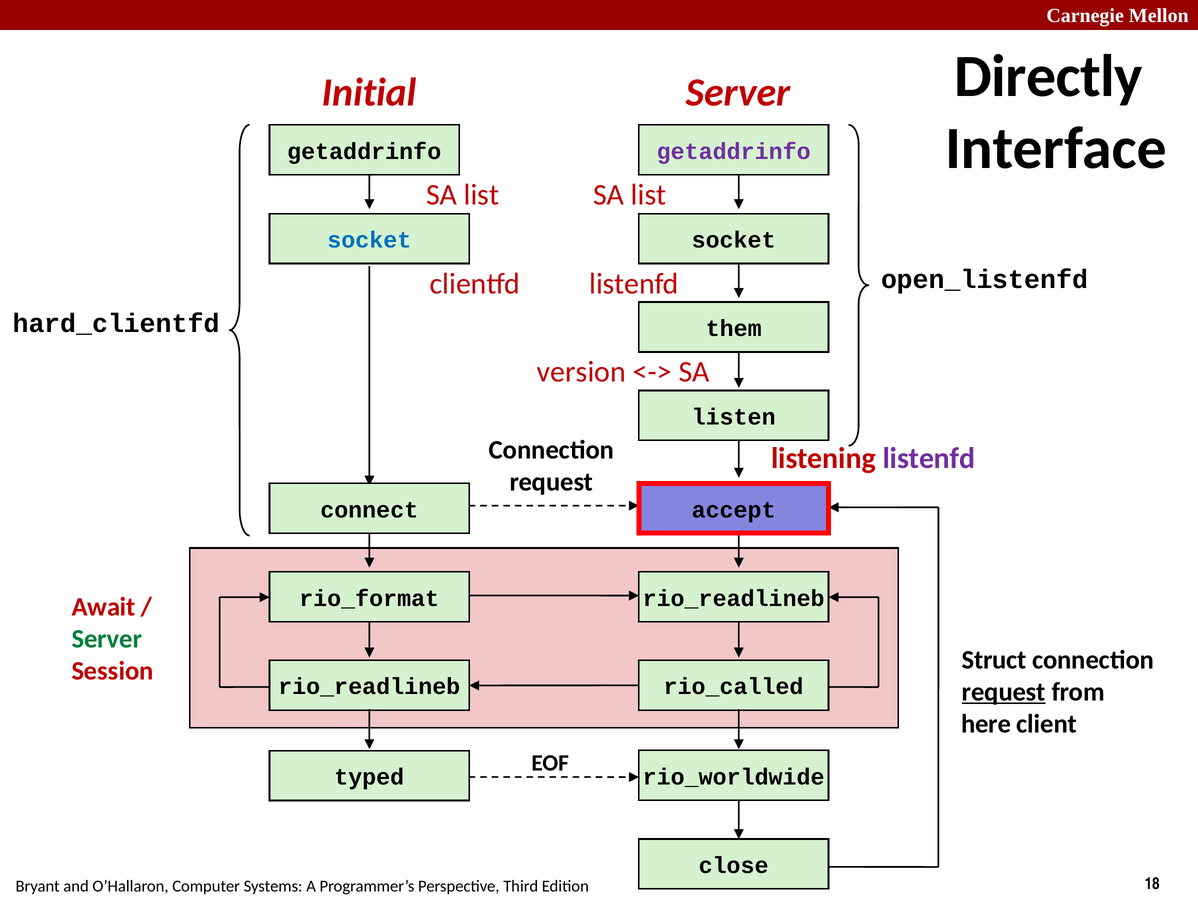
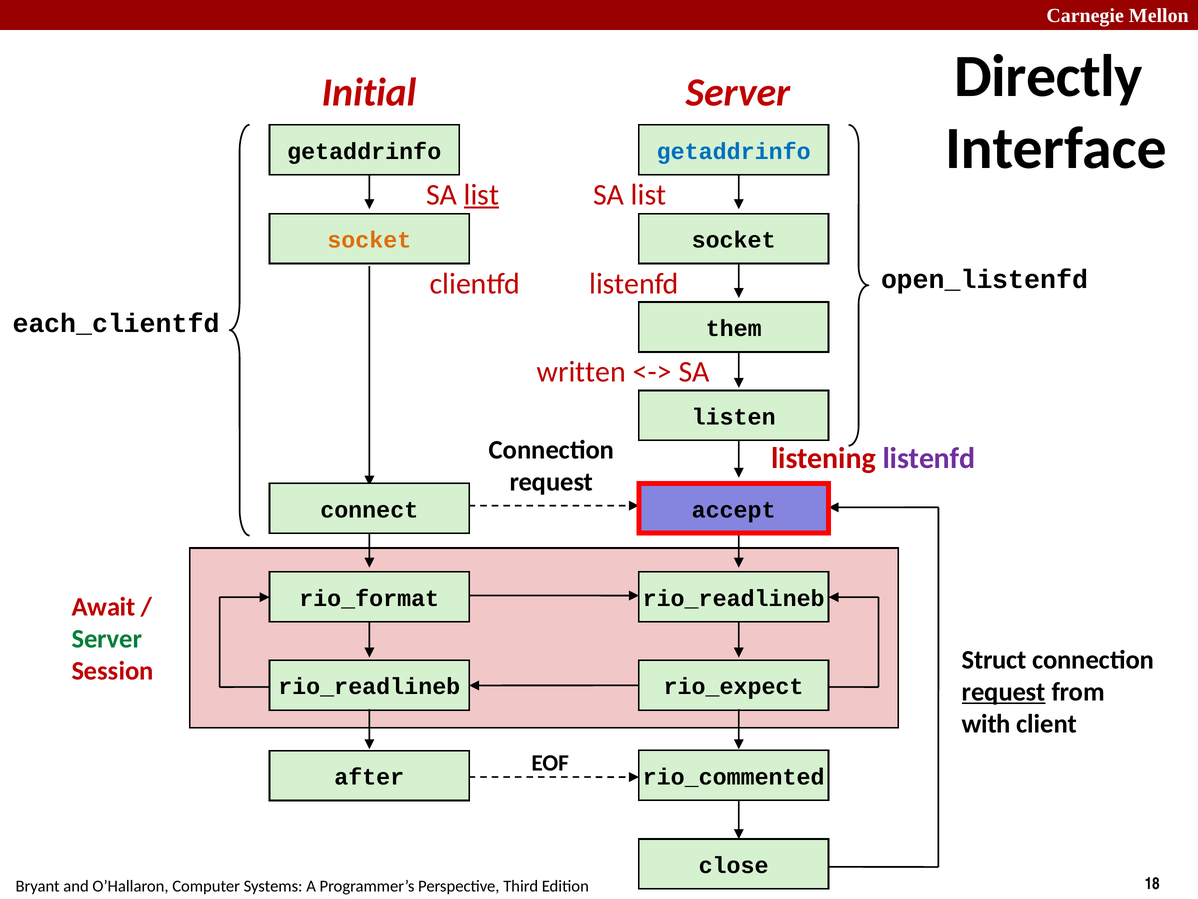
getaddrinfo colour: purple -> blue (734, 151)
list underline: none -> present (481, 195)
socket colour: blue -> orange (369, 240)
hard_clientfd: hard_clientfd -> each_clientfd (116, 323)
version: version -> written (581, 372)
rio_called: rio_called -> rio_expect (734, 686)
here: here -> with (986, 723)
rio_worldwide: rio_worldwide -> rio_commented (734, 776)
typed: typed -> after (369, 777)
